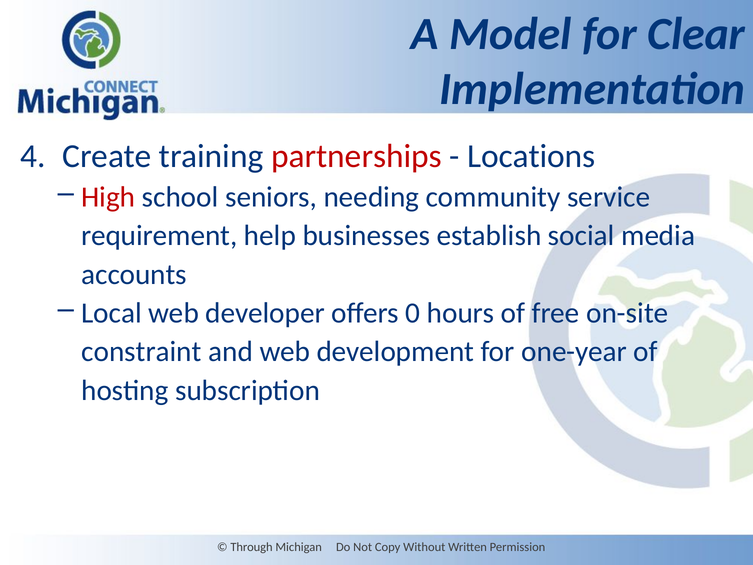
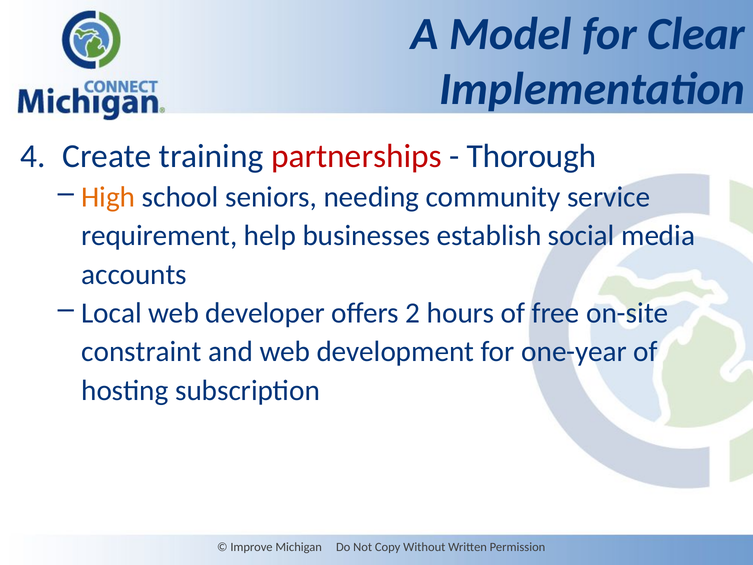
Locations: Locations -> Thorough (531, 156)
High colour: red -> orange (108, 197)
0: 0 -> 2 (413, 313)
Through: Through -> Improve (252, 547)
